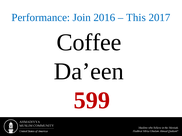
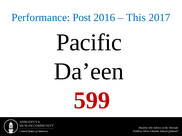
Join: Join -> Post (82, 18)
Coffee: Coffee -> Pacific (89, 43)
